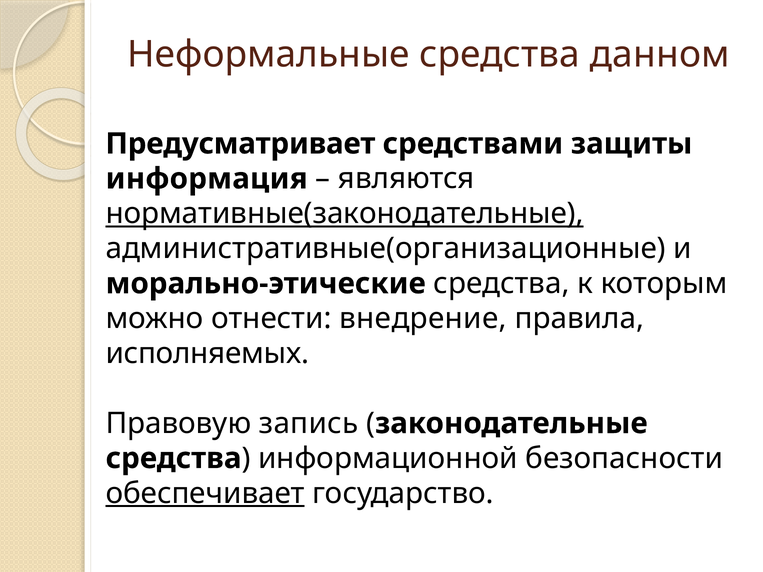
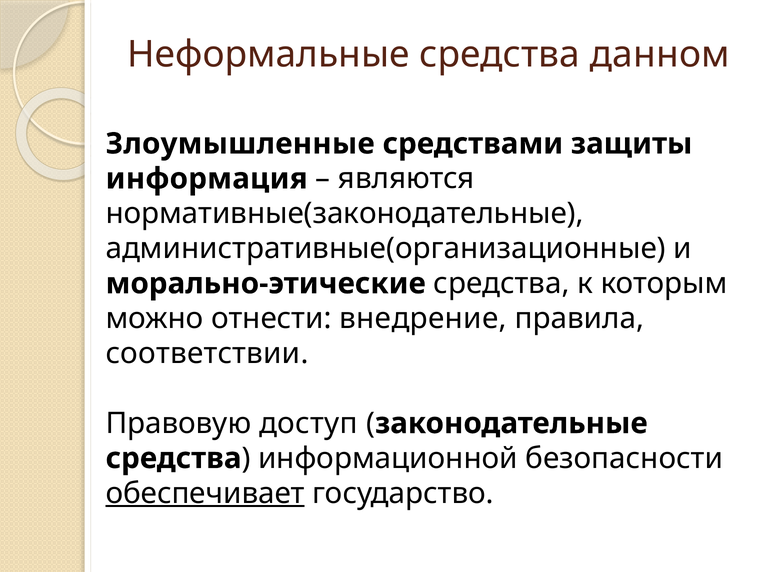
Предусматривает: Предусматривает -> Злоумышленные (240, 144)
нормативные(законодательные underline: present -> none (345, 214)
исполняемых: исполняемых -> соответствии (207, 354)
запись: запись -> доступ (309, 424)
